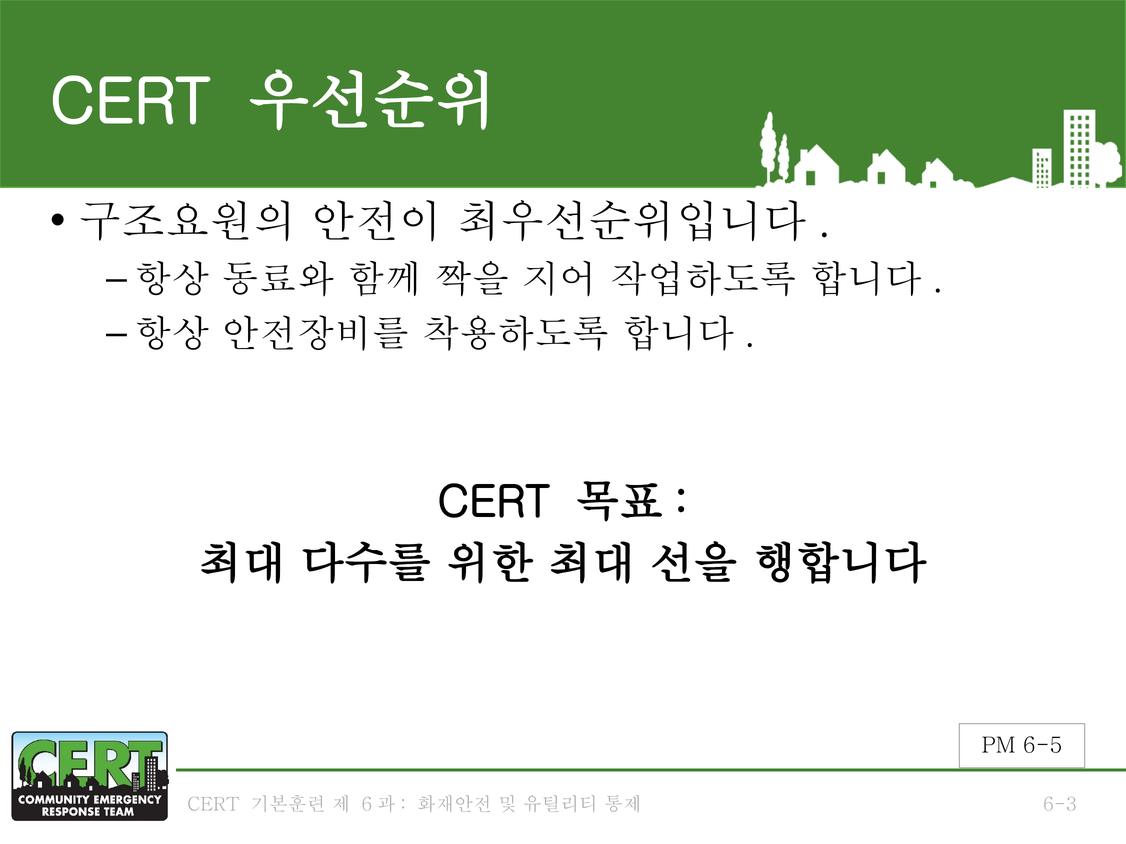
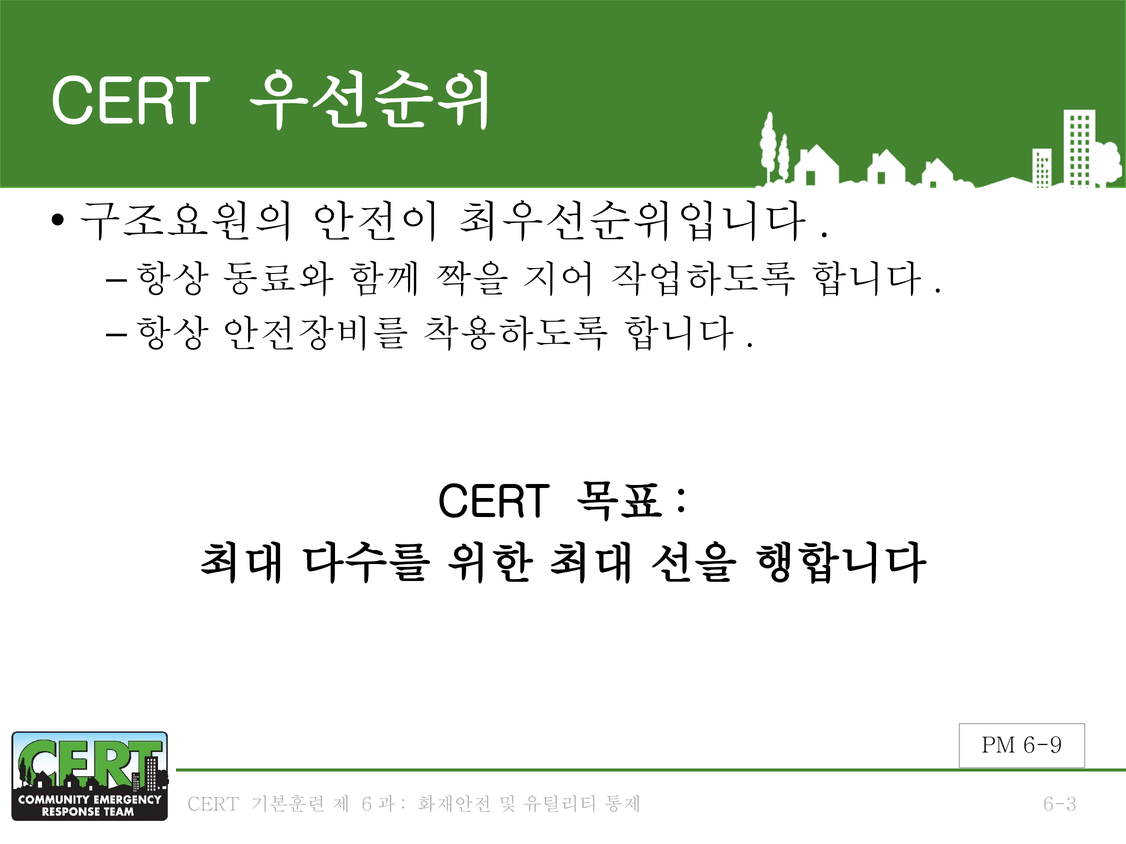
6-5: 6-5 -> 6-9 (1043, 746)
